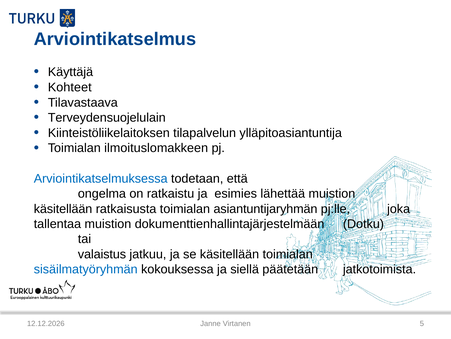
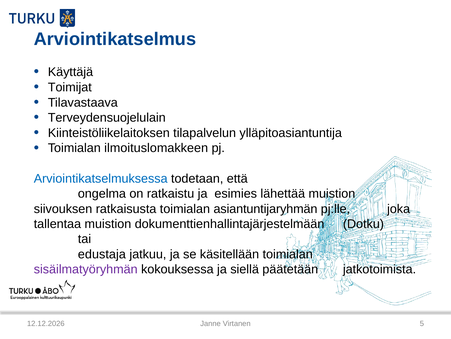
Kohteet: Kohteet -> Toimijat (70, 87)
käsitellään: käsitellään -> siivouksen (63, 208)
valaistus: valaistus -> edustaja (102, 254)
sisäilmatyöryhmän colour: blue -> purple (86, 269)
